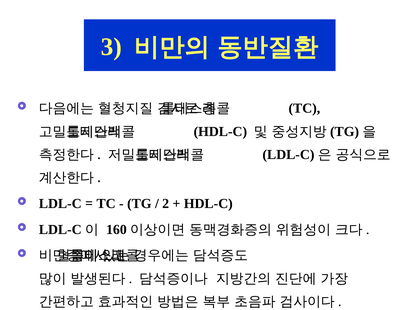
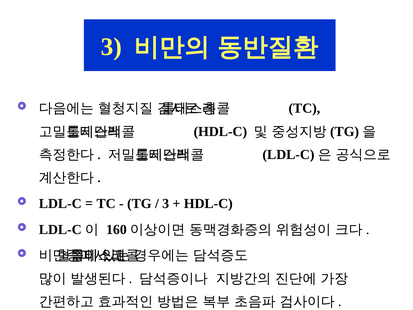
2: 2 -> 3 (166, 203)
